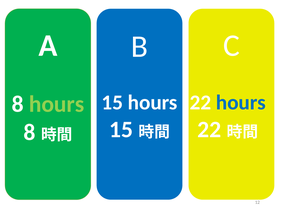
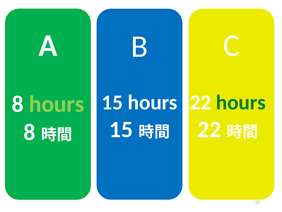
hours colour: blue -> green (241, 102)
